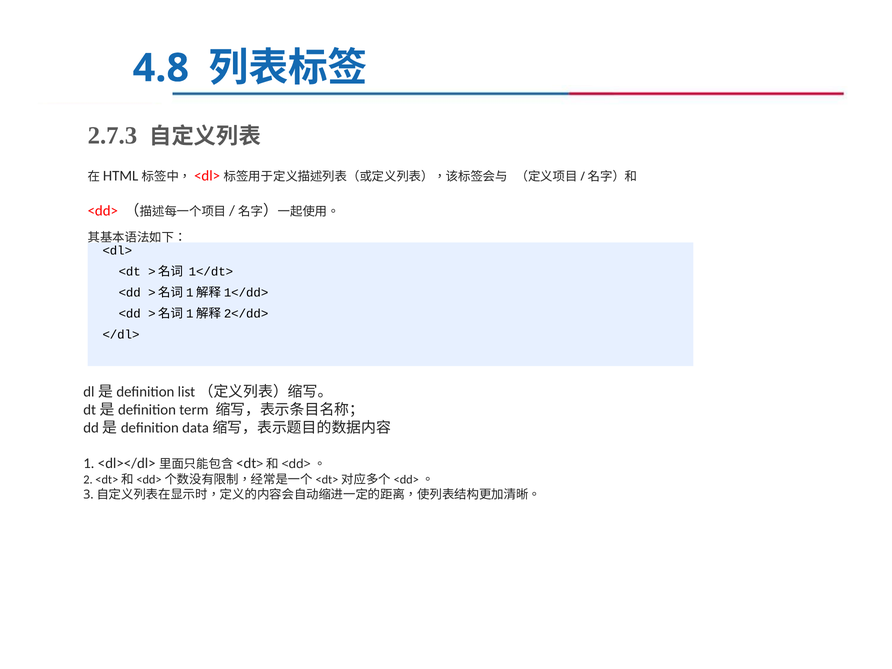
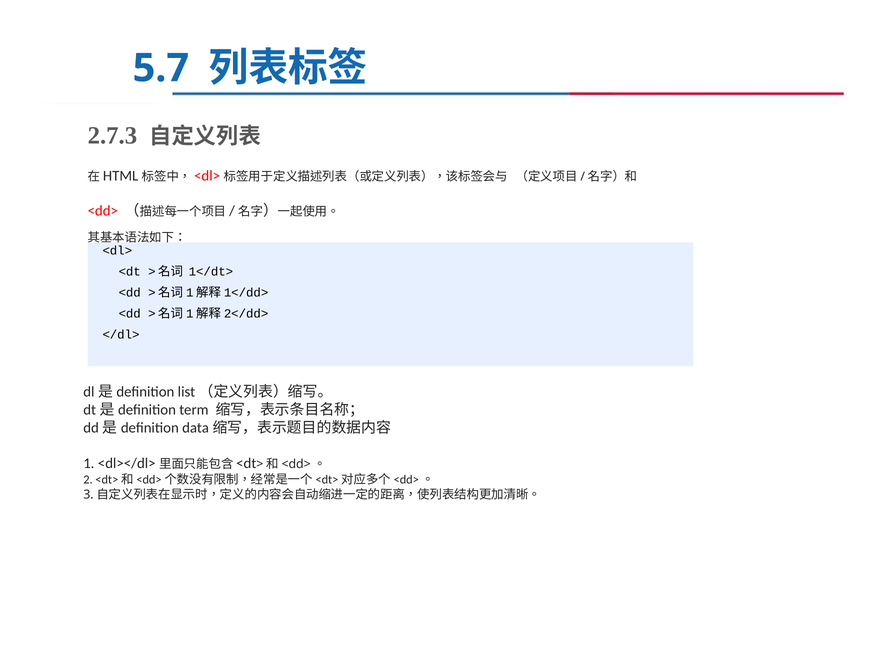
4.8: 4.8 -> 5.7 (161, 68)
